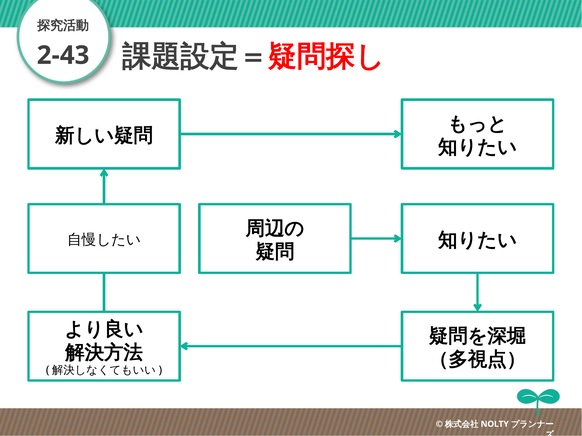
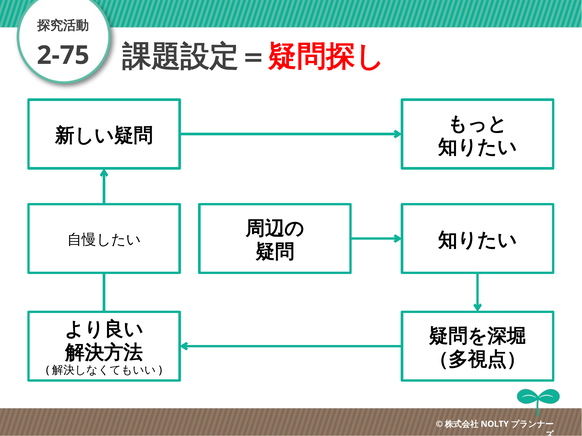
2-43: 2-43 -> 2-75 (63, 55)
